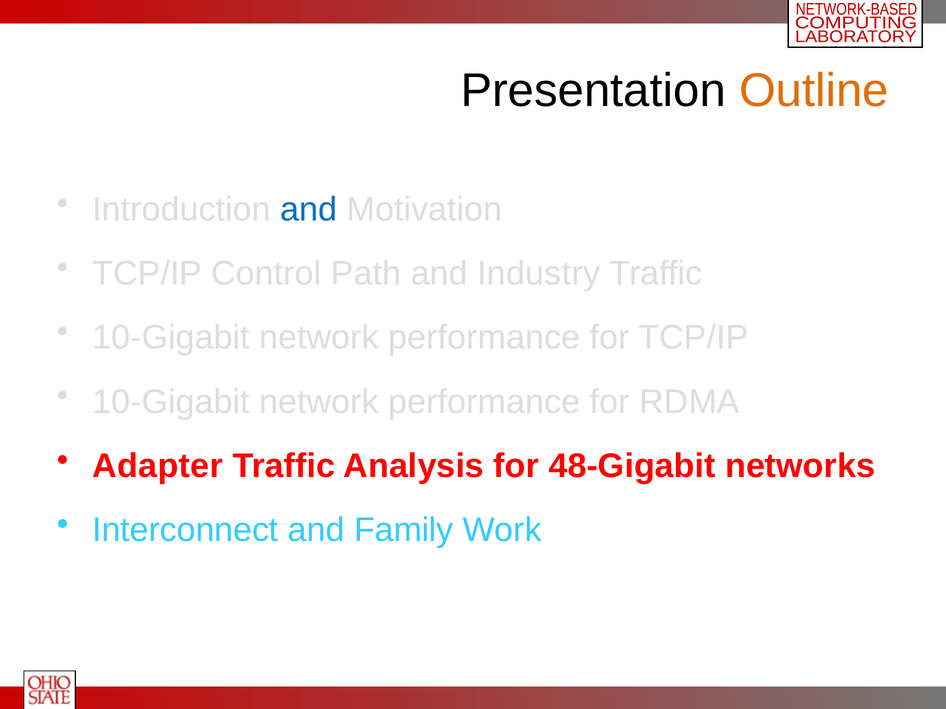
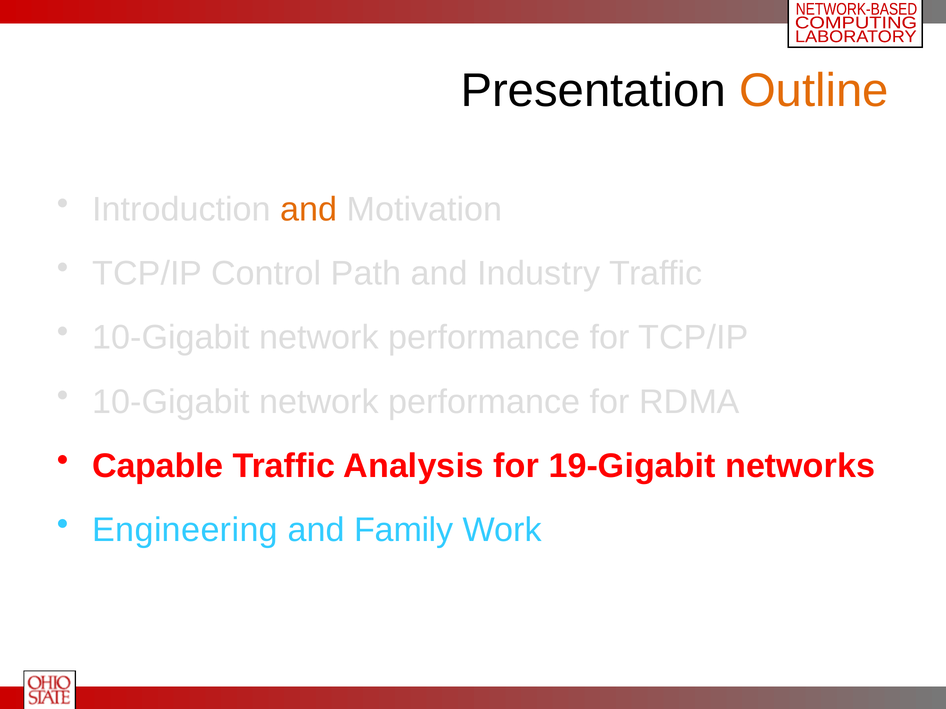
and colour: blue -> orange (309, 210)
Adapter: Adapter -> Capable (158, 466)
48-Gigabit: 48-Gigabit -> 19-Gigabit (632, 466)
Interconnect: Interconnect -> Engineering (185, 530)
